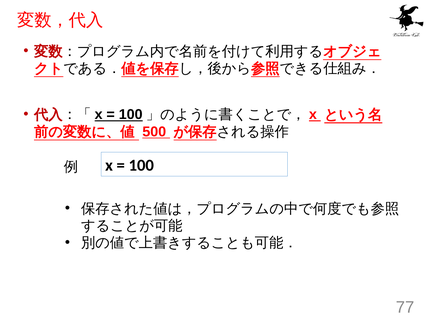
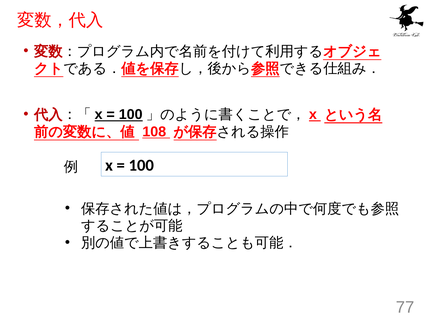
500: 500 -> 108 (154, 132)
